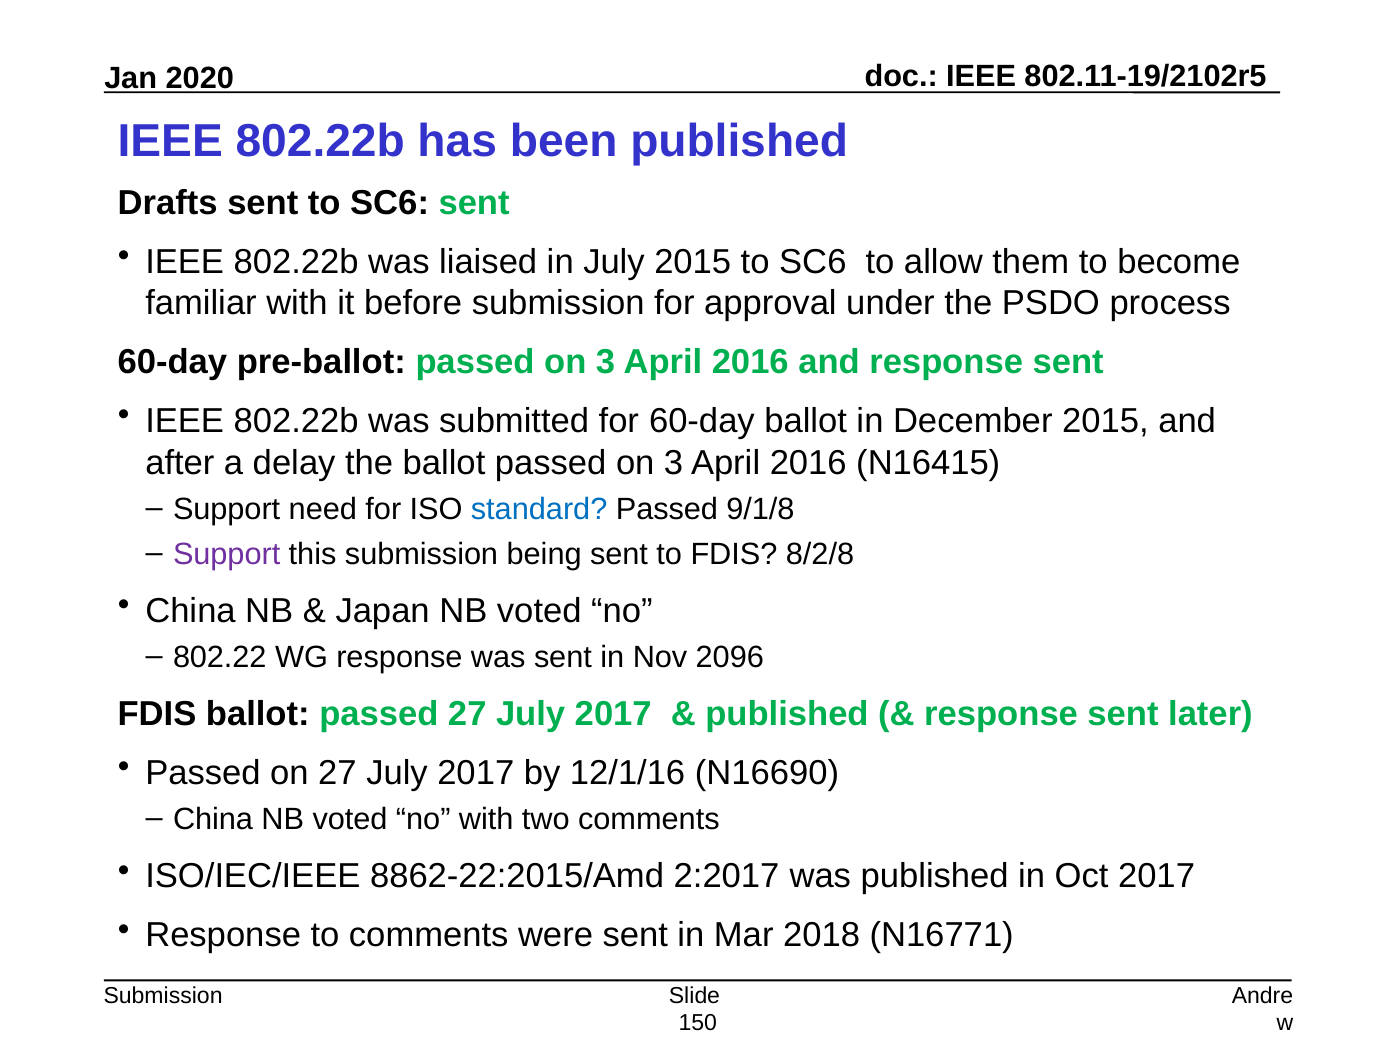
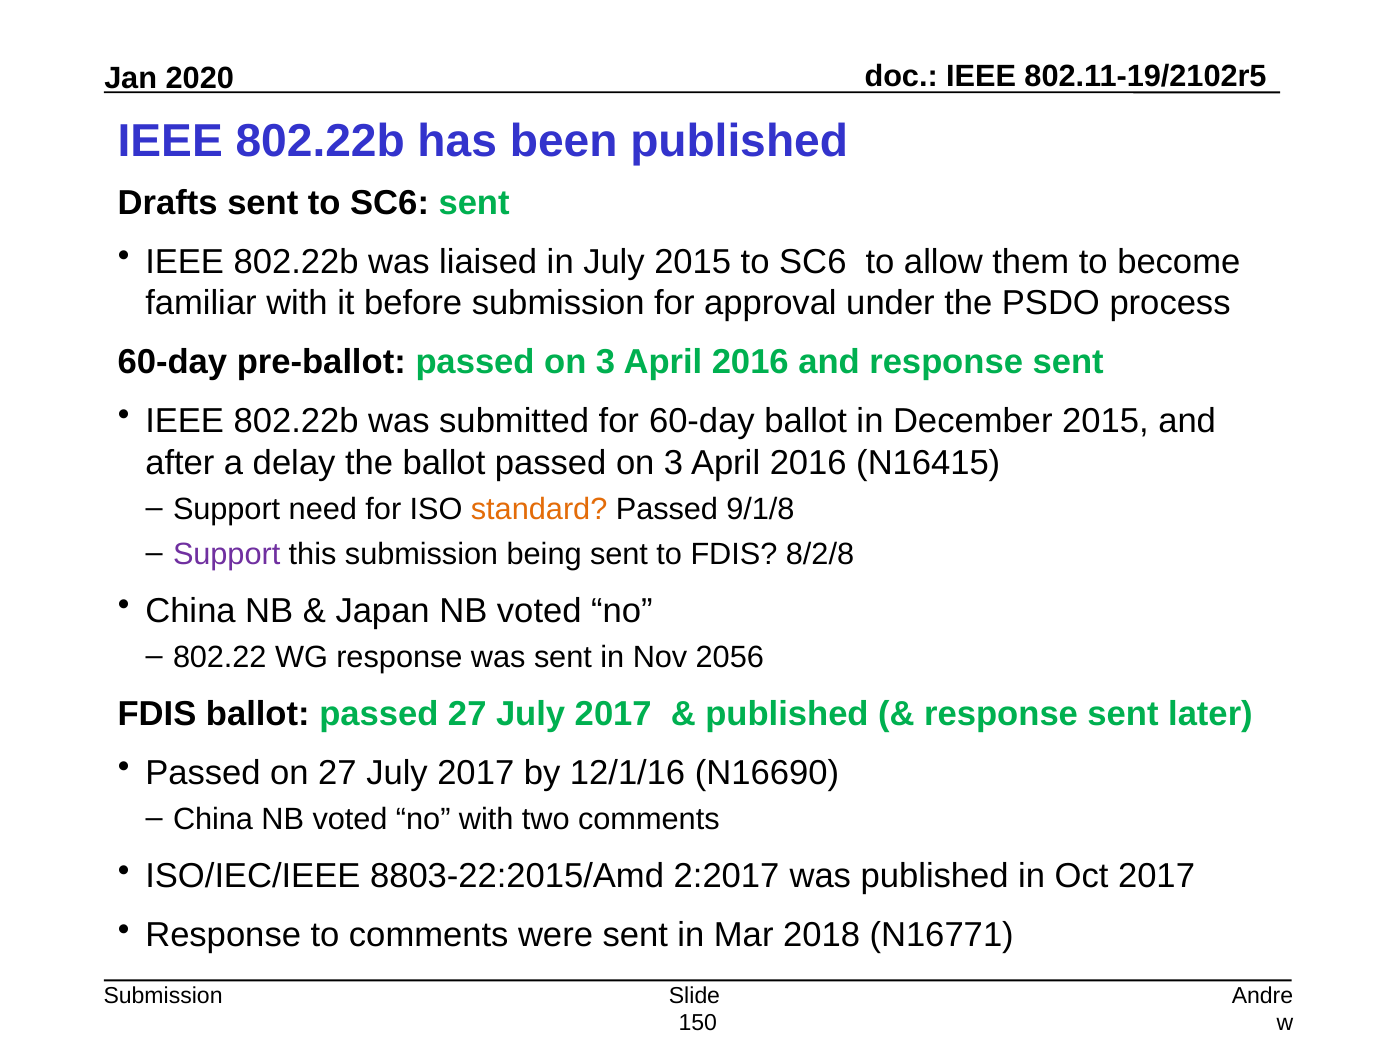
standard colour: blue -> orange (539, 509)
2096: 2096 -> 2056 (730, 657)
8862-22:2015/Amd: 8862-22:2015/Amd -> 8803-22:2015/Amd (517, 876)
